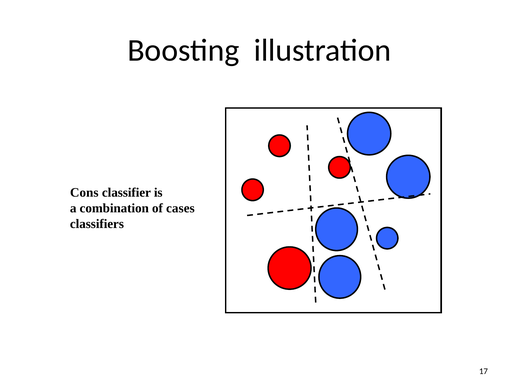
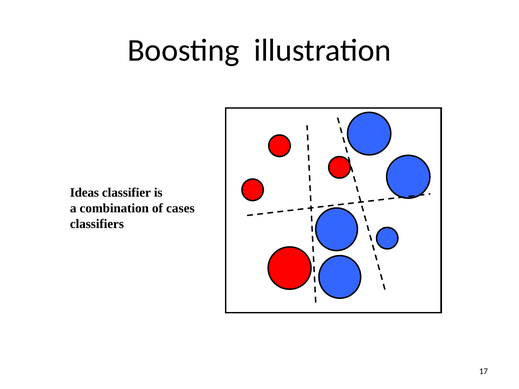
Cons: Cons -> Ideas (84, 193)
